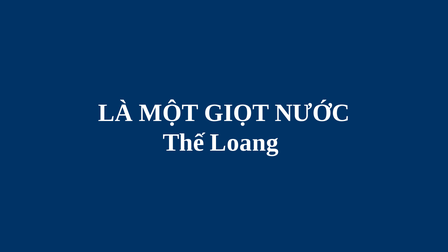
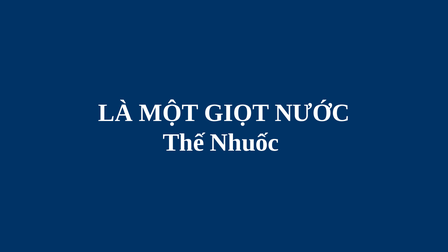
Loang: Loang -> Nhuốc (244, 143)
